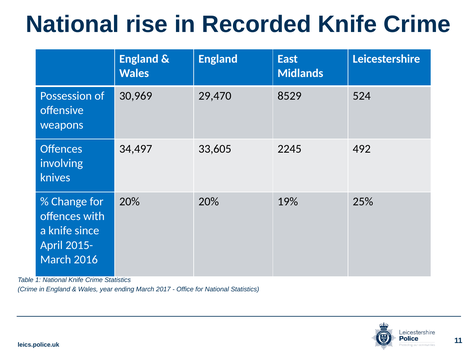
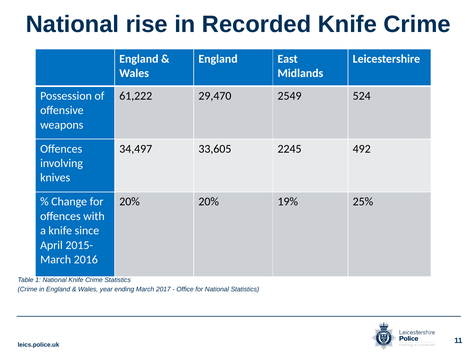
30,969: 30,969 -> 61,222 (136, 96)
8529: 8529 -> 2549 (290, 96)
